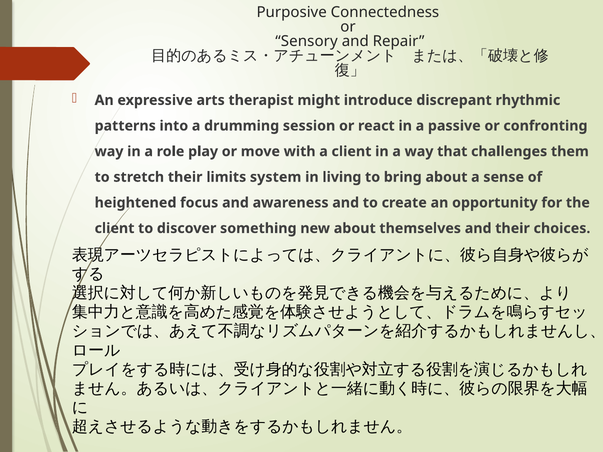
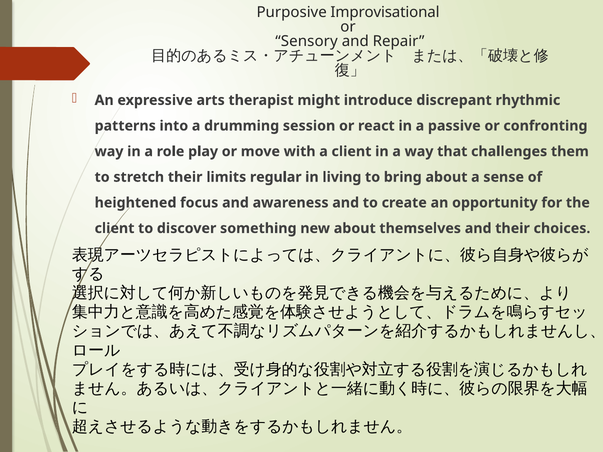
Connectedness: Connectedness -> Improvisational (385, 12)
system: system -> regular (276, 177)
